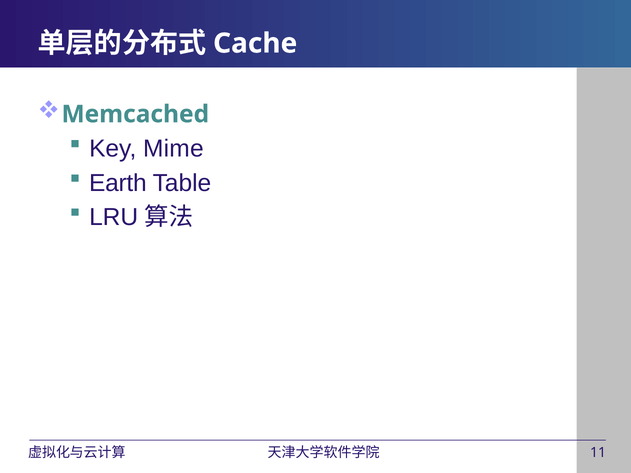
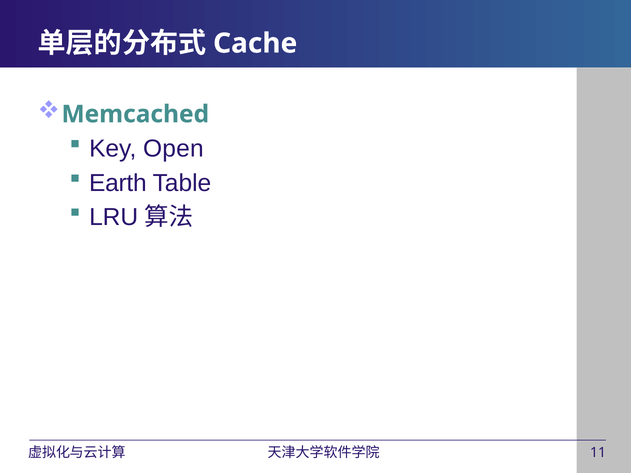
Mime: Mime -> Open (173, 149)
